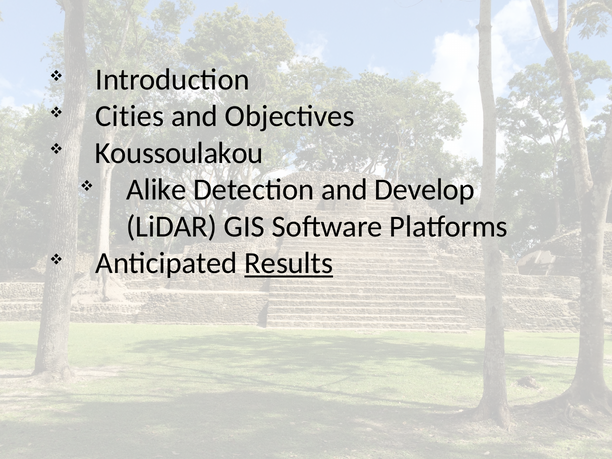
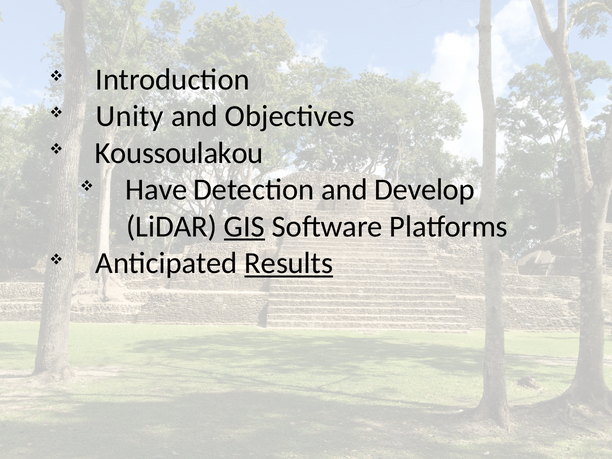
Cities: Cities -> Unity (130, 116)
Alike: Alike -> Have (156, 190)
GIS underline: none -> present (244, 226)
